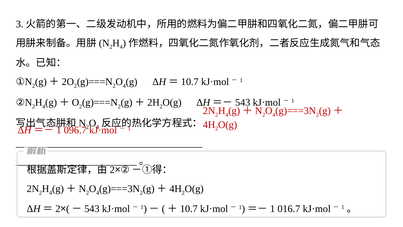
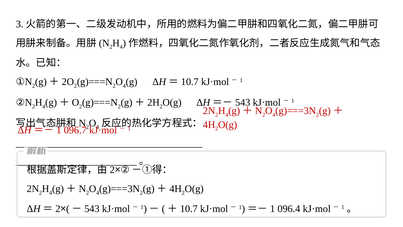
016.7: 016.7 -> 096.4 (289, 209)
